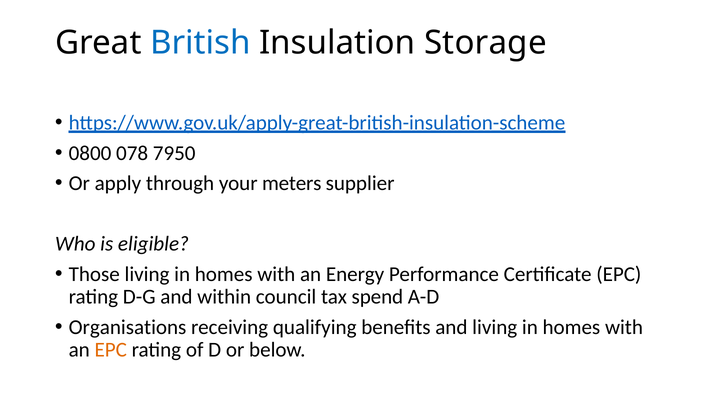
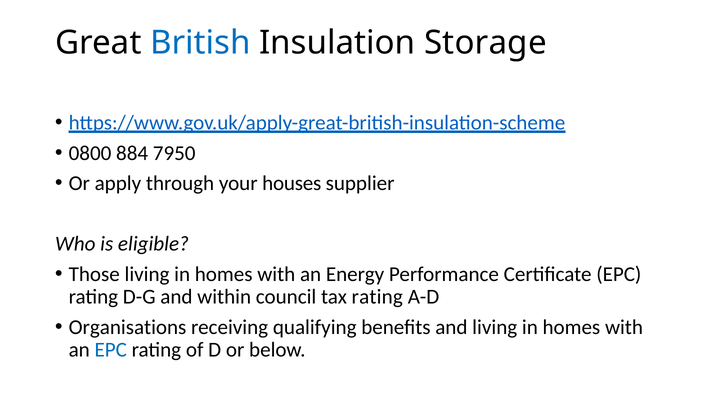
078: 078 -> 884 (132, 153)
meters: meters -> houses (292, 183)
tax spend: spend -> rating (377, 297)
EPC colour: orange -> blue (111, 350)
